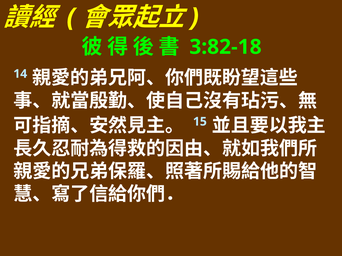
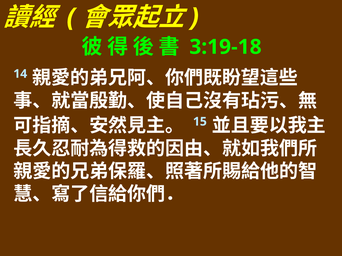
3:82-18: 3:82-18 -> 3:19-18 (225, 47)
